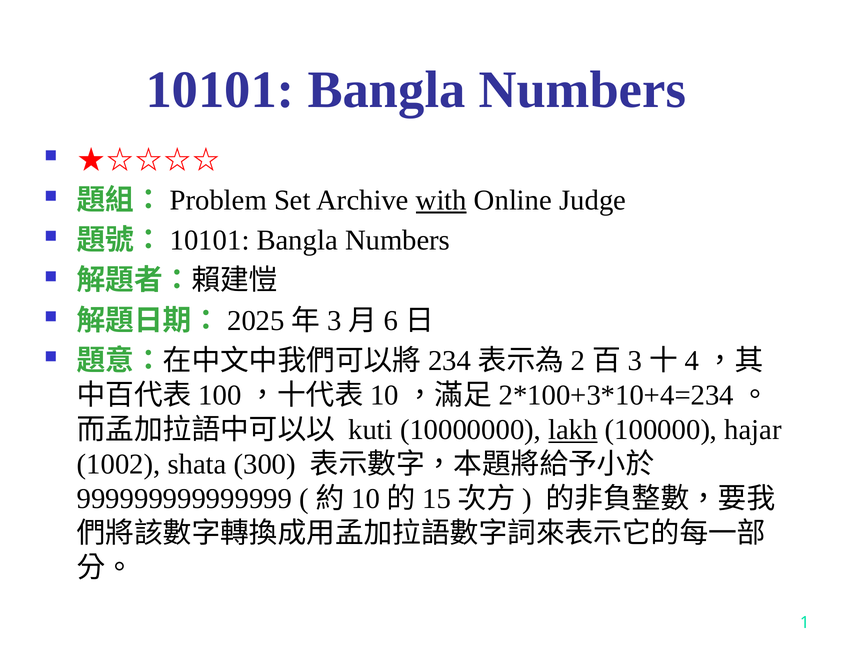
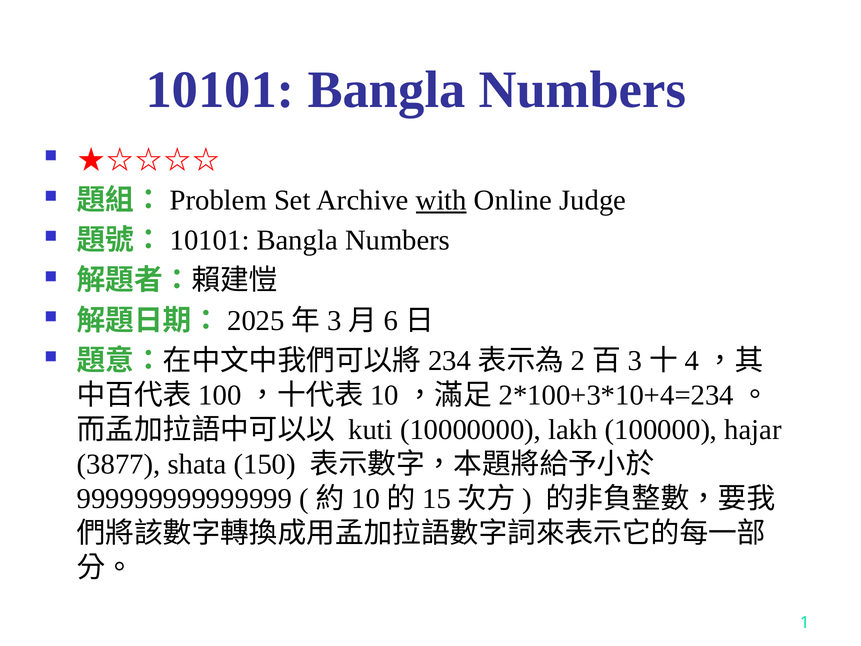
lakh underline: present -> none (573, 430)
1002: 1002 -> 3877 (119, 464)
300: 300 -> 150 (265, 464)
